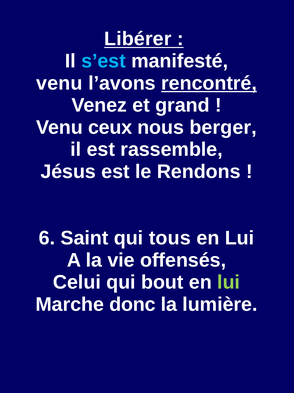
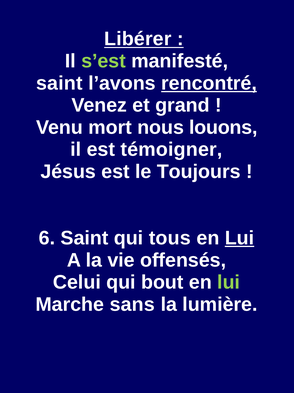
s’est colour: light blue -> light green (104, 61)
venu: venu -> saint (59, 83)
ceux: ceux -> mort (110, 127)
berger: berger -> louons (223, 127)
rassemble: rassemble -> témoigner (171, 149)
Rendons: Rendons -> Toujours (199, 171)
Lui underline: none -> present (239, 237)
donc: donc -> sans (132, 304)
